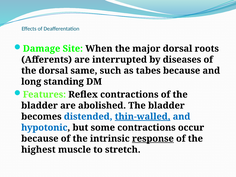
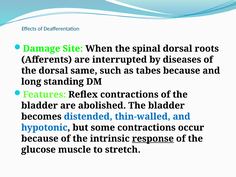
major: major -> spinal (146, 49)
thin-walled underline: present -> none (143, 117)
highest: highest -> glucose (38, 150)
